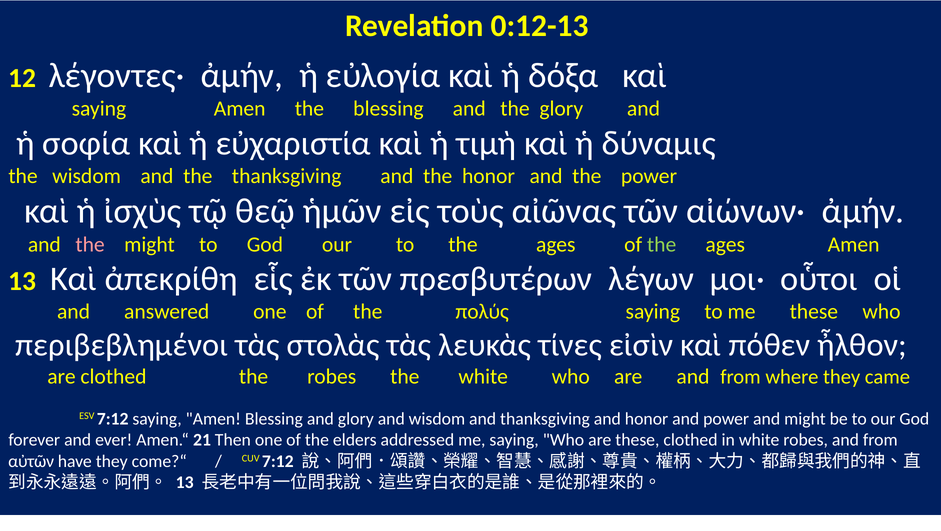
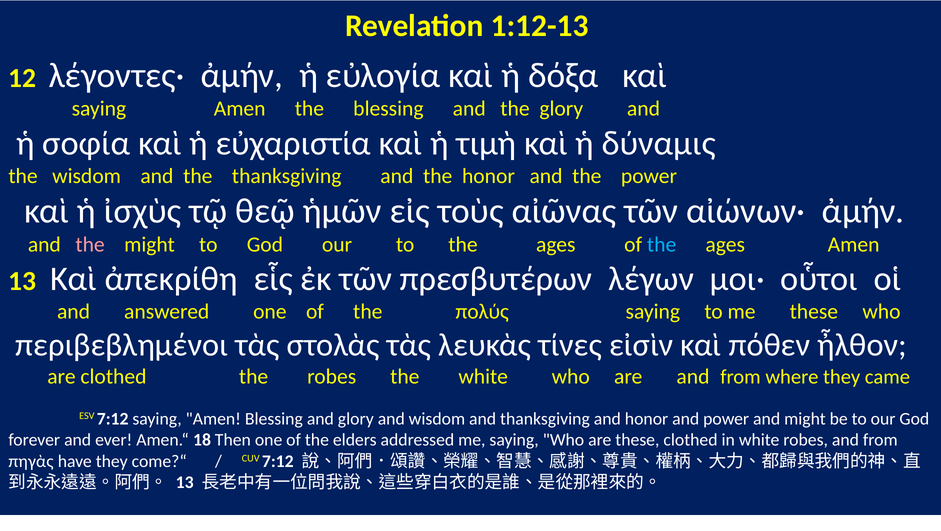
0:12-13: 0:12-13 -> 1:12-13 (540, 26)
the colour: light green -> light blue (662, 244)
21: 21 -> 18 (202, 440)
αὐτῶν: αὐτῶν -> πηγὰς (31, 461)
